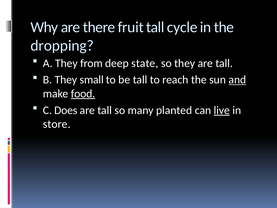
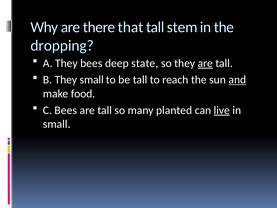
fruit: fruit -> that (131, 27)
cycle: cycle -> stem (182, 27)
They from: from -> bees (91, 63)
are underline: none -> present (205, 63)
food underline: present -> none (83, 94)
C Does: Does -> Bees (66, 110)
store: store -> small (57, 124)
